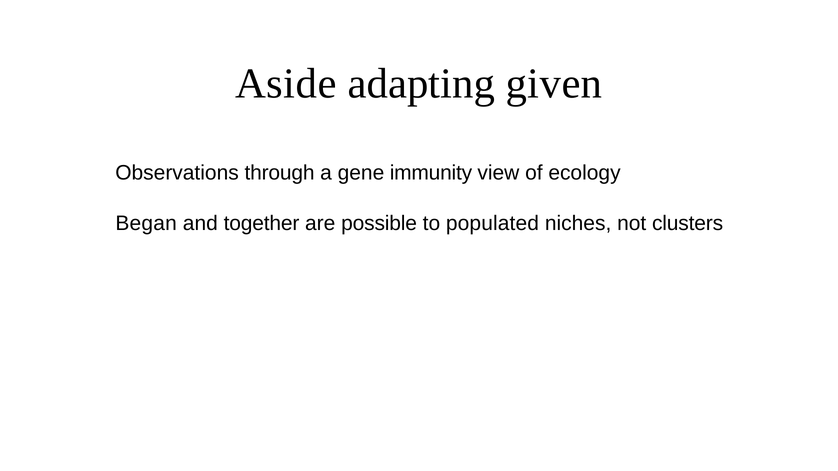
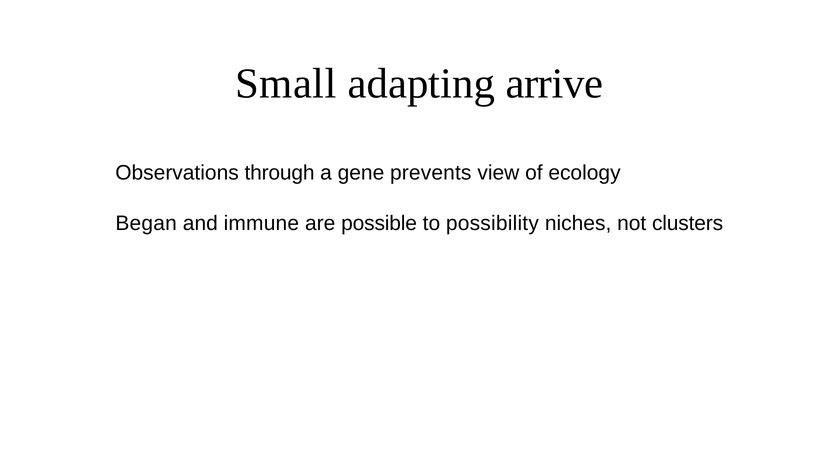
Aside: Aside -> Small (286, 84)
given: given -> arrive (554, 84)
immunity: immunity -> prevents (431, 173)
together: together -> immune (261, 223)
populated: populated -> possibility (492, 223)
